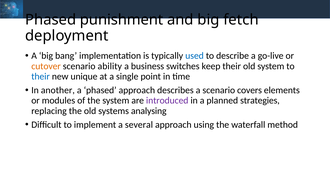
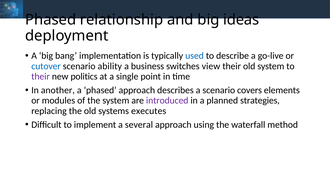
punishment: punishment -> relationship (122, 20)
fetch: fetch -> ideas (241, 20)
cutover colour: orange -> blue (46, 66)
keep: keep -> view (211, 66)
their colour: blue -> purple (41, 76)
unique: unique -> politics (84, 76)
analysing: analysing -> executes (149, 111)
